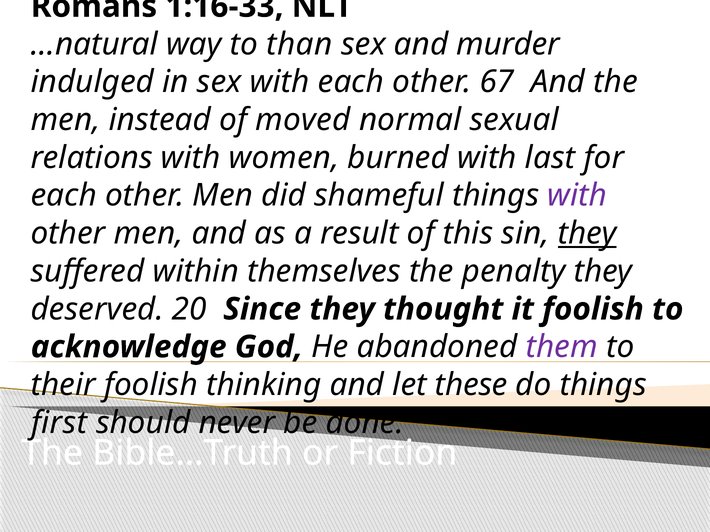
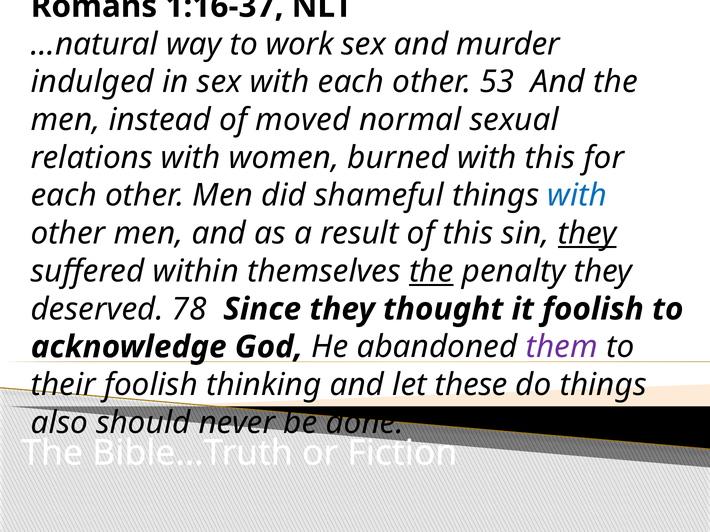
1:16-33: 1:16-33 -> 1:16-37 (225, 6)
than: than -> work (300, 44)
67: 67 -> 53 (497, 82)
with last: last -> this (550, 158)
with colour: purple -> blue (577, 196)
the underline: none -> present (431, 272)
20: 20 -> 78 (189, 309)
first: first -> also (59, 423)
